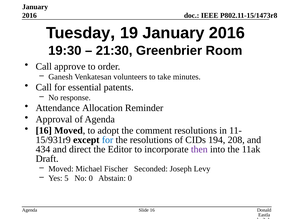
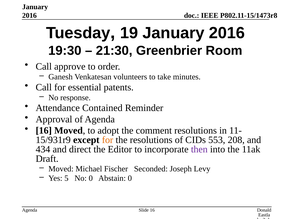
Allocation: Allocation -> Contained (102, 108)
for colour: blue -> orange (108, 139)
194: 194 -> 553 (217, 139)
